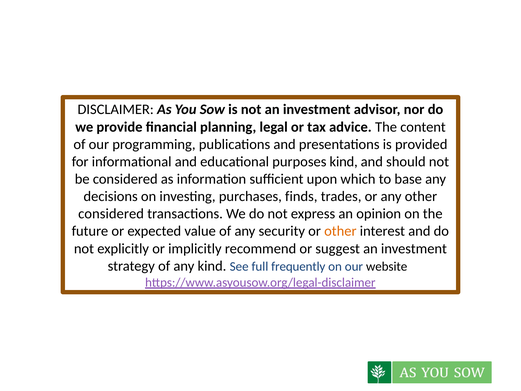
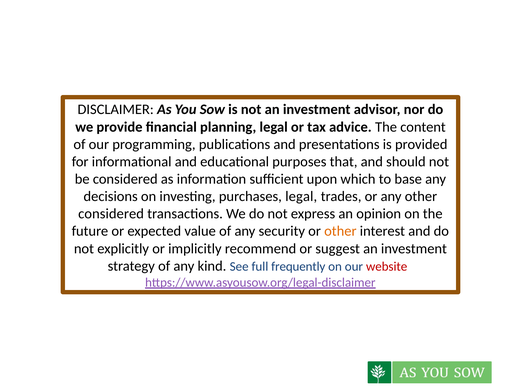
purposes kind: kind -> that (344, 162)
purchases finds: finds -> legal (301, 196)
website colour: black -> red (387, 266)
